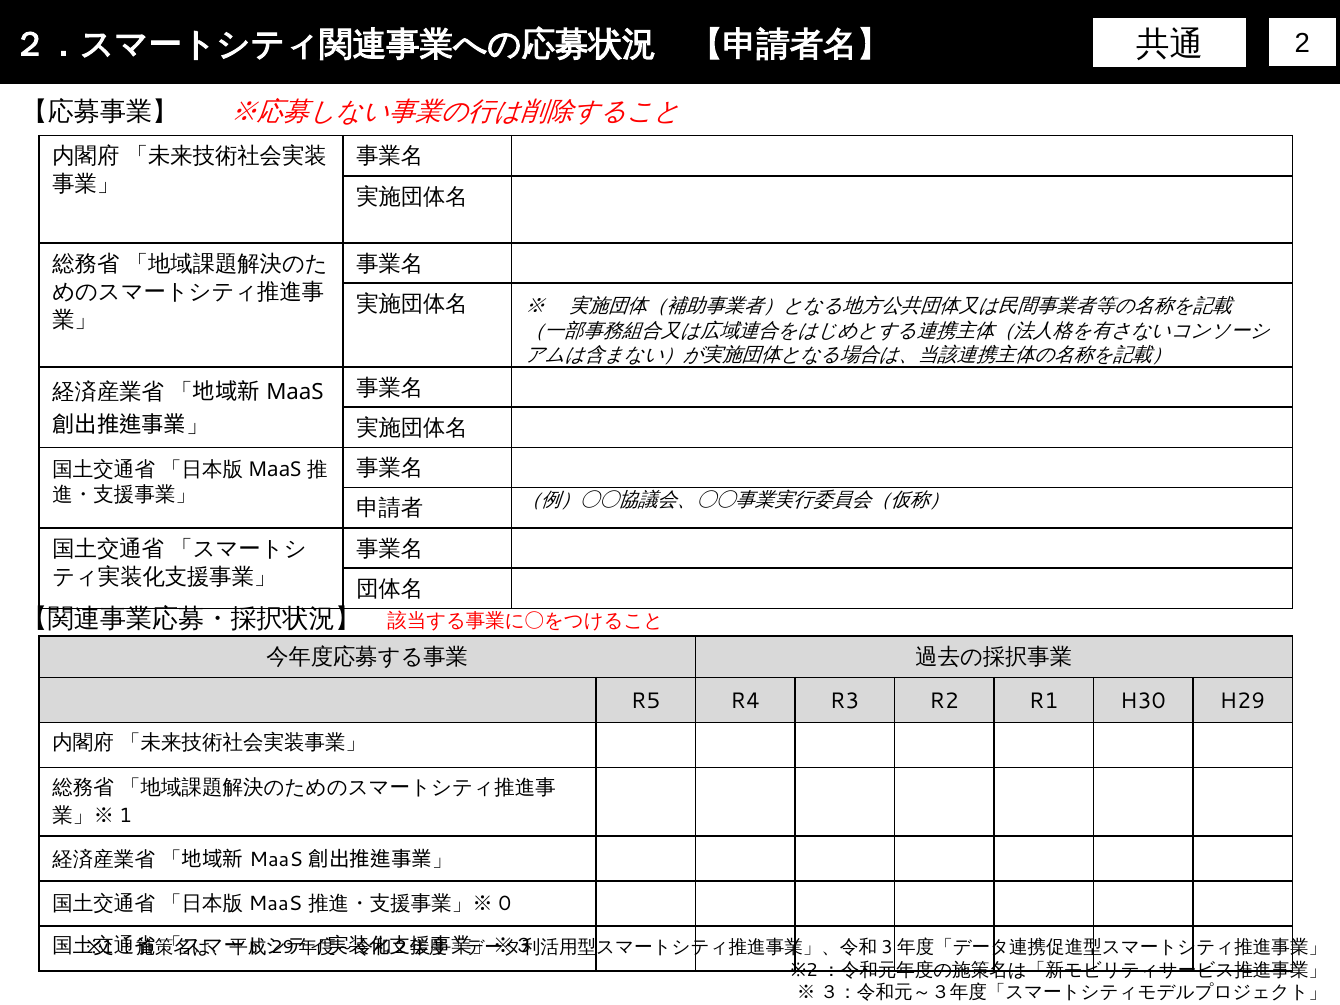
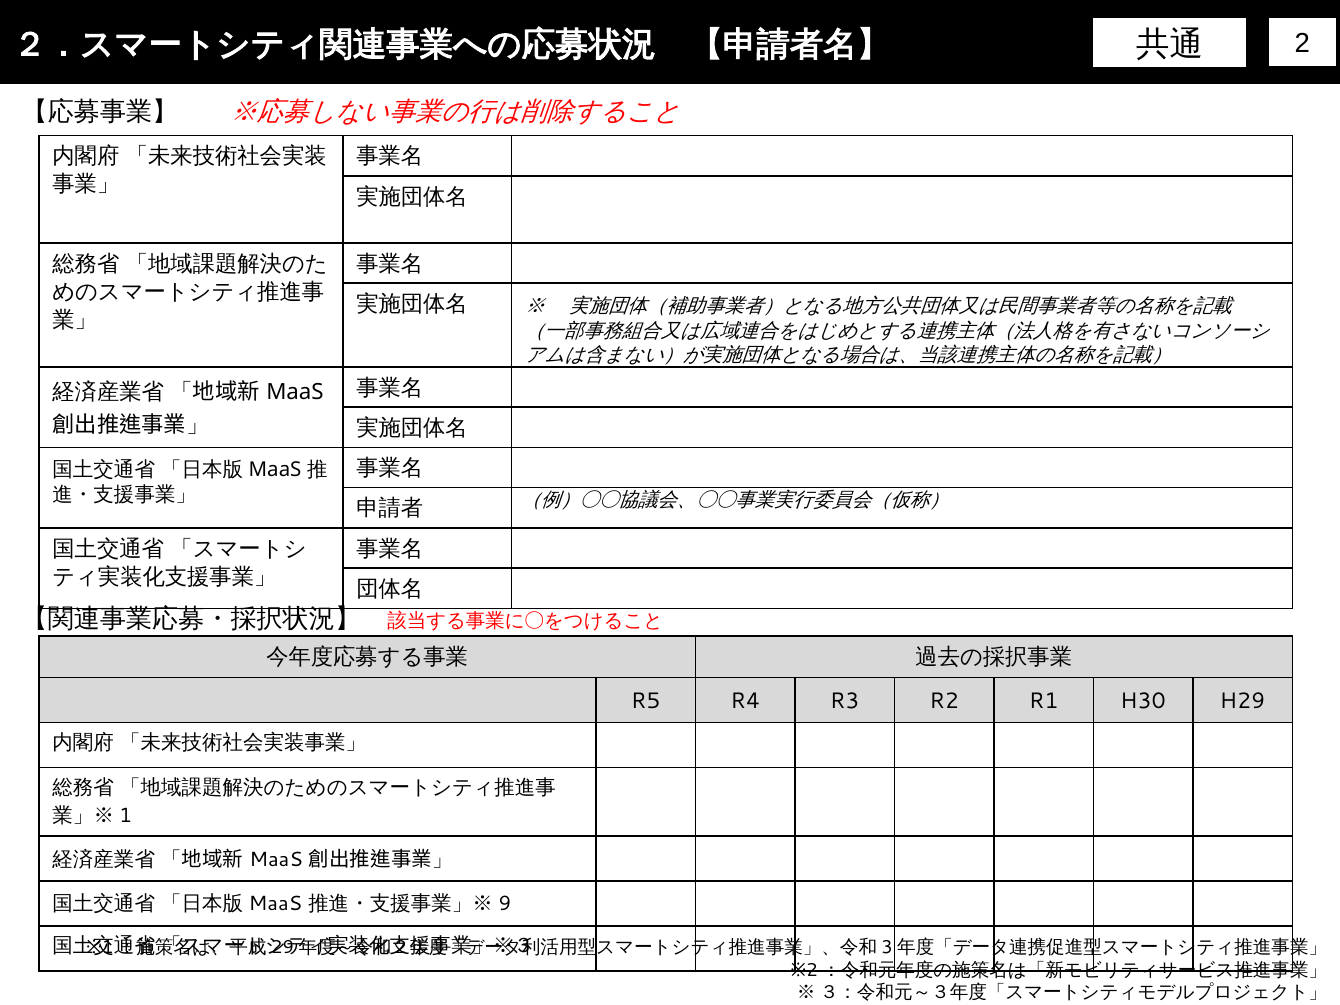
0: 0 -> 9 (505, 904)
